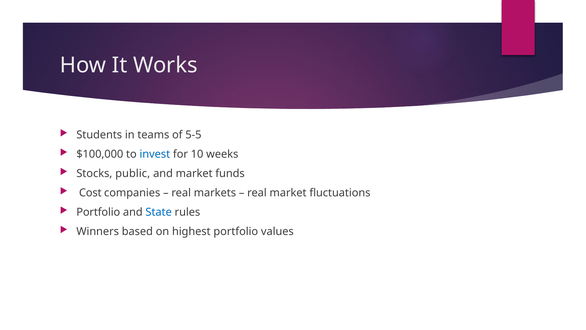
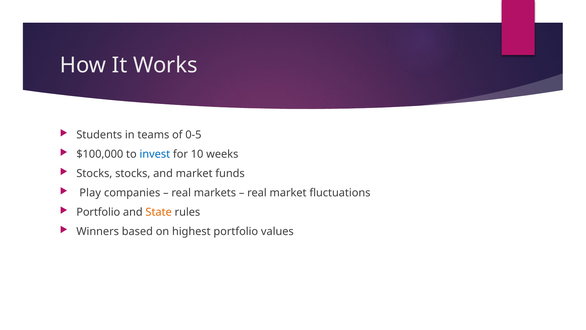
5-5: 5-5 -> 0-5 (193, 135)
Stocks public: public -> stocks (133, 173)
Cost: Cost -> Play (90, 193)
State colour: blue -> orange (159, 212)
